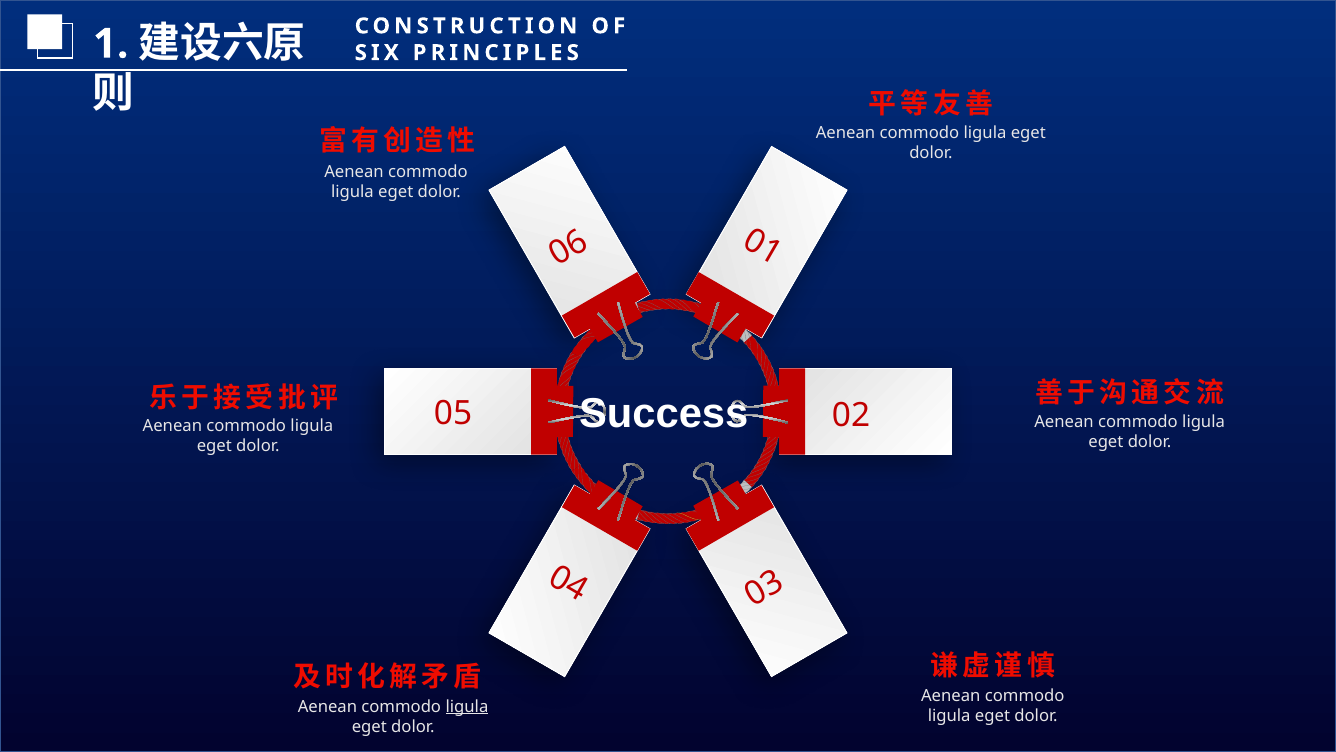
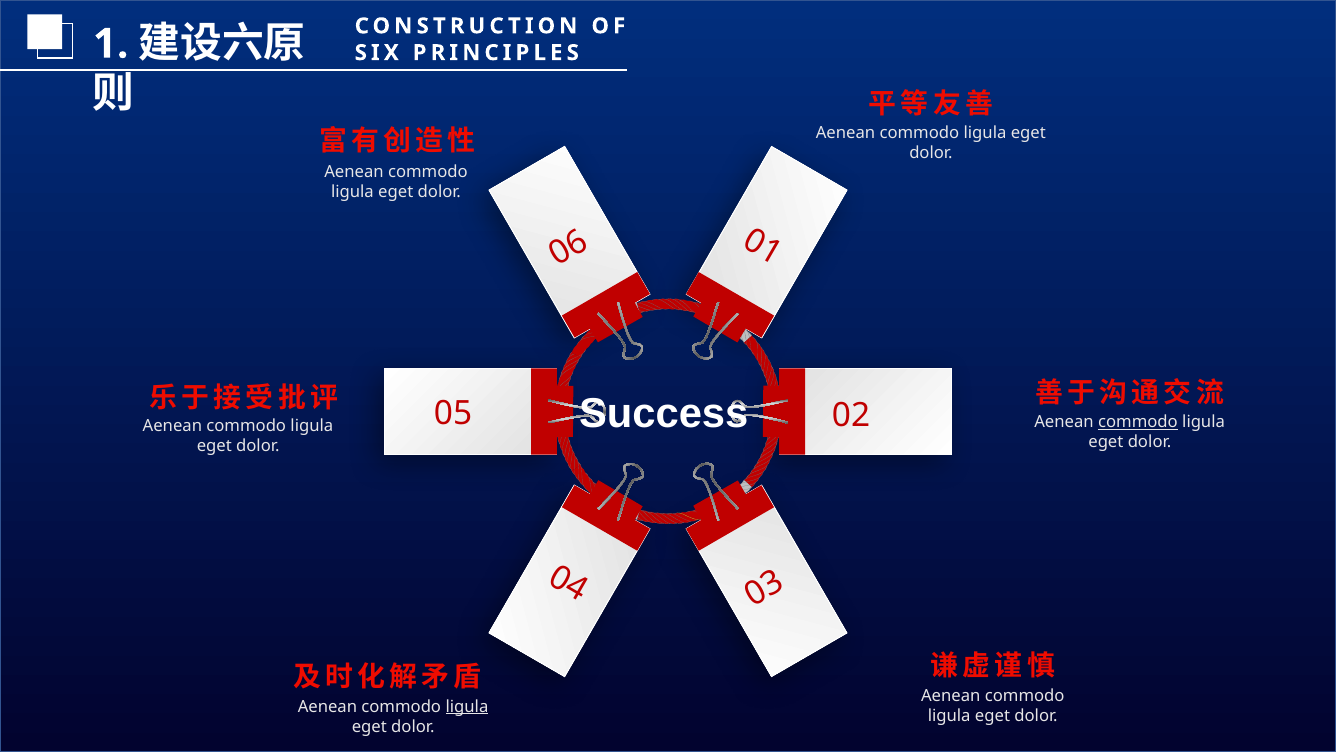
commodo underline: none -> present (1138, 422)
